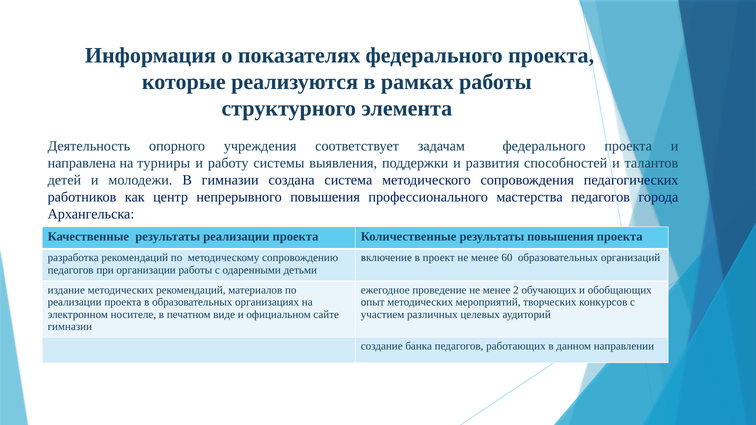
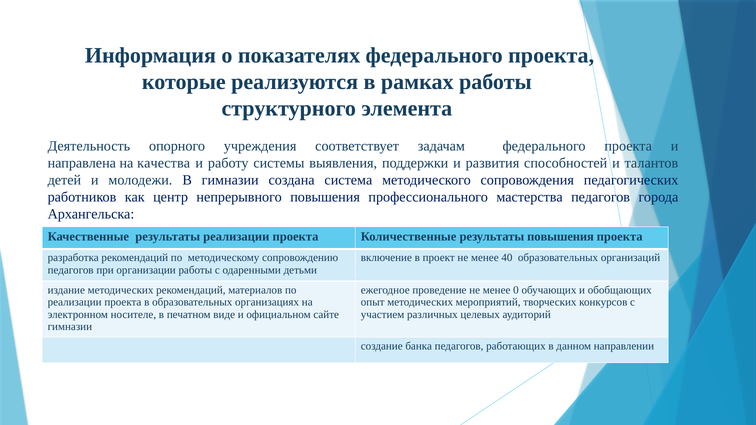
турниры: турниры -> качества (164, 163)
60: 60 -> 40 (507, 258)
2: 2 -> 0 (516, 290)
